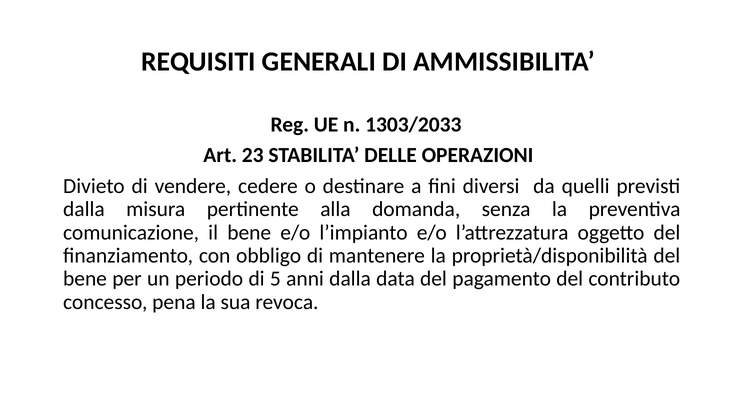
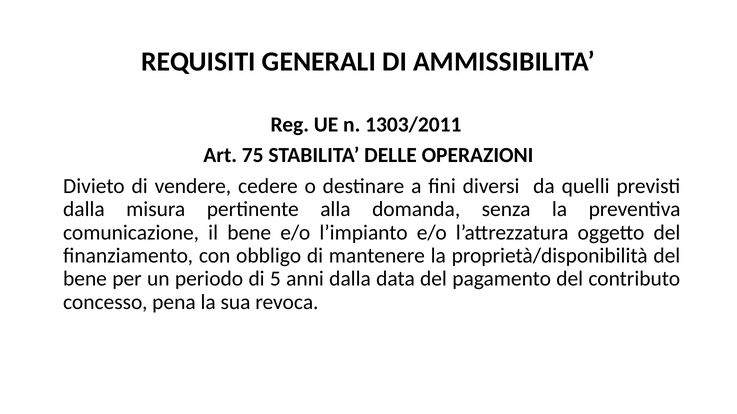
1303/2033: 1303/2033 -> 1303/2011 (413, 125)
23: 23 -> 75 (253, 156)
